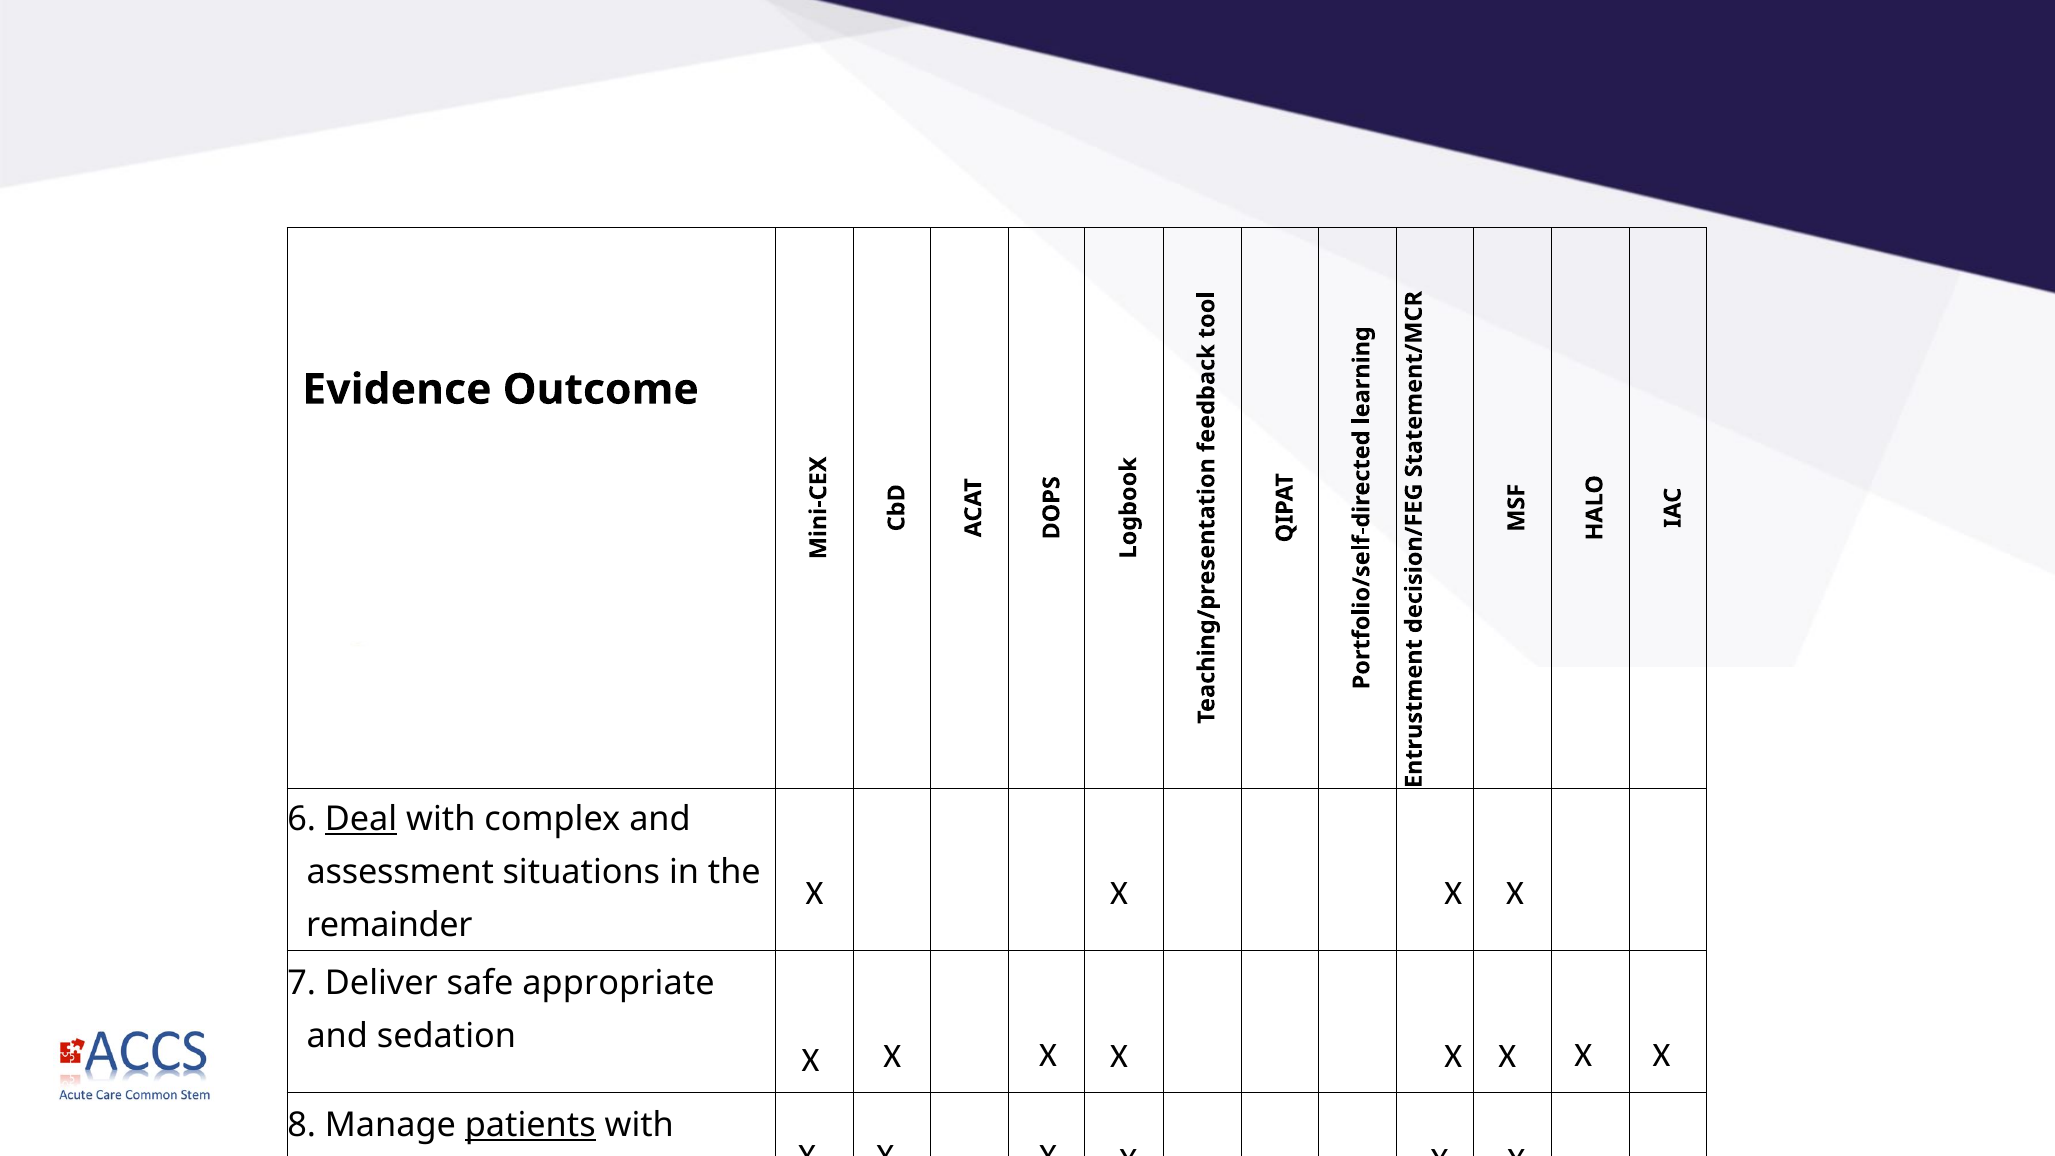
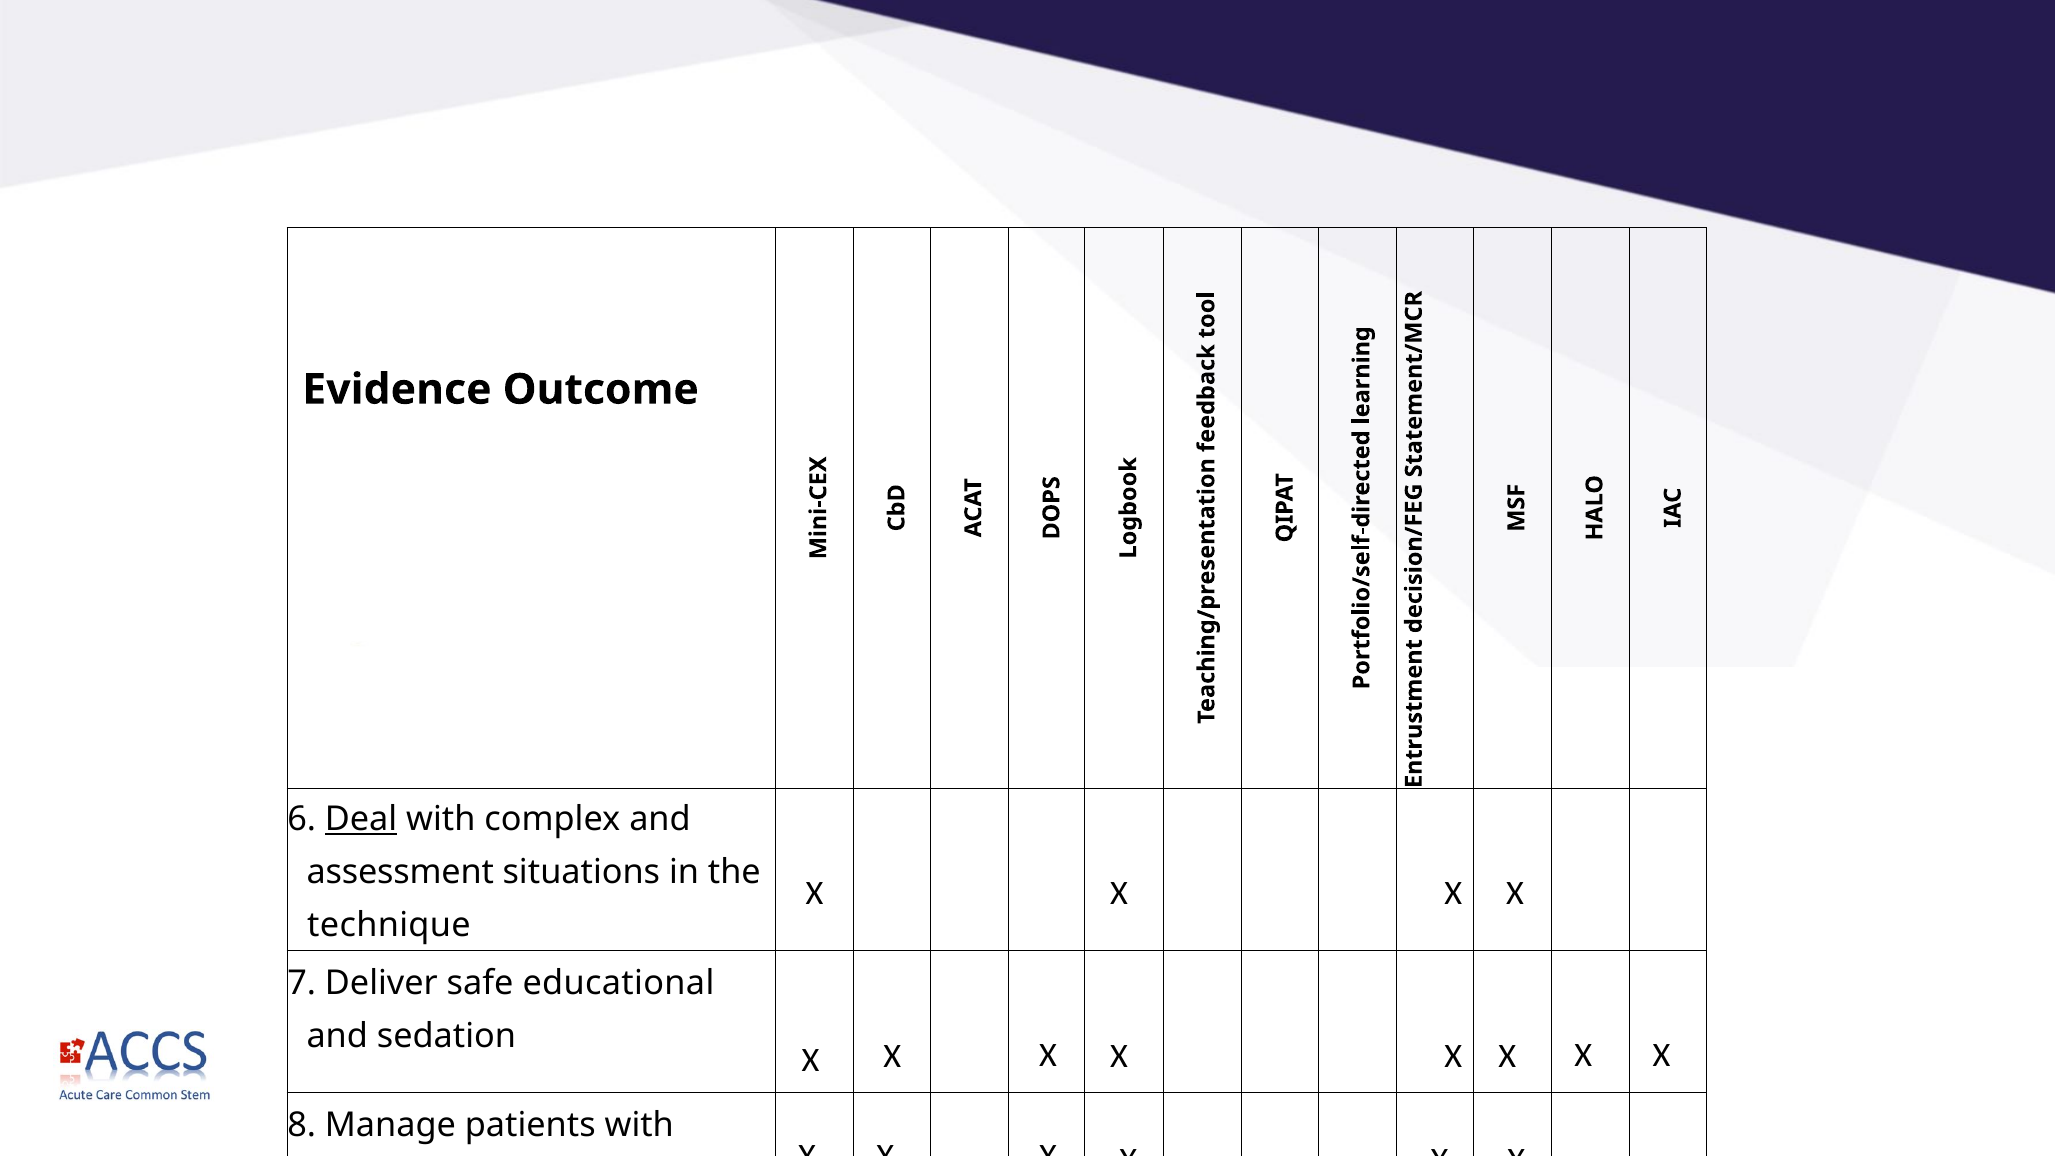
remainder: remainder -> technique (389, 925)
appropriate: appropriate -> educational (618, 983)
patients underline: present -> none (530, 1125)
